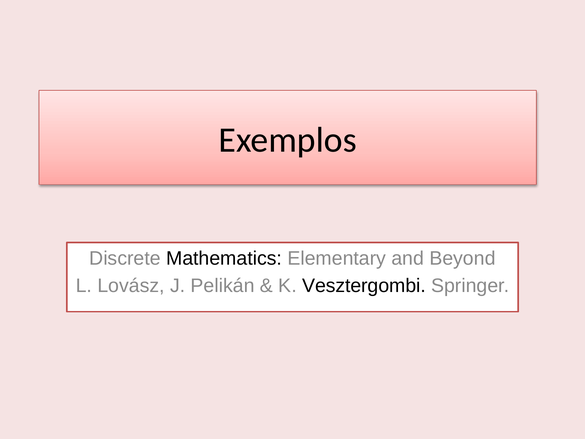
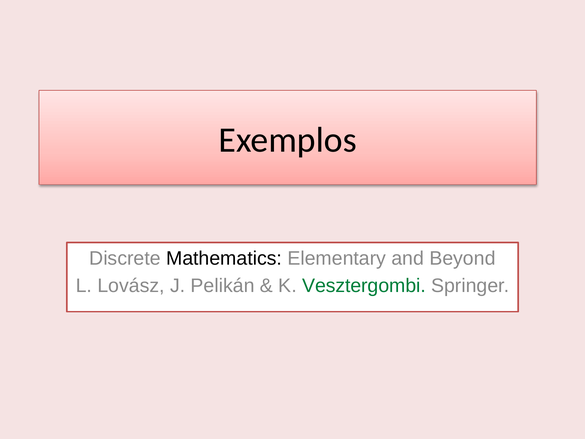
Vesztergombi colour: black -> green (364, 286)
